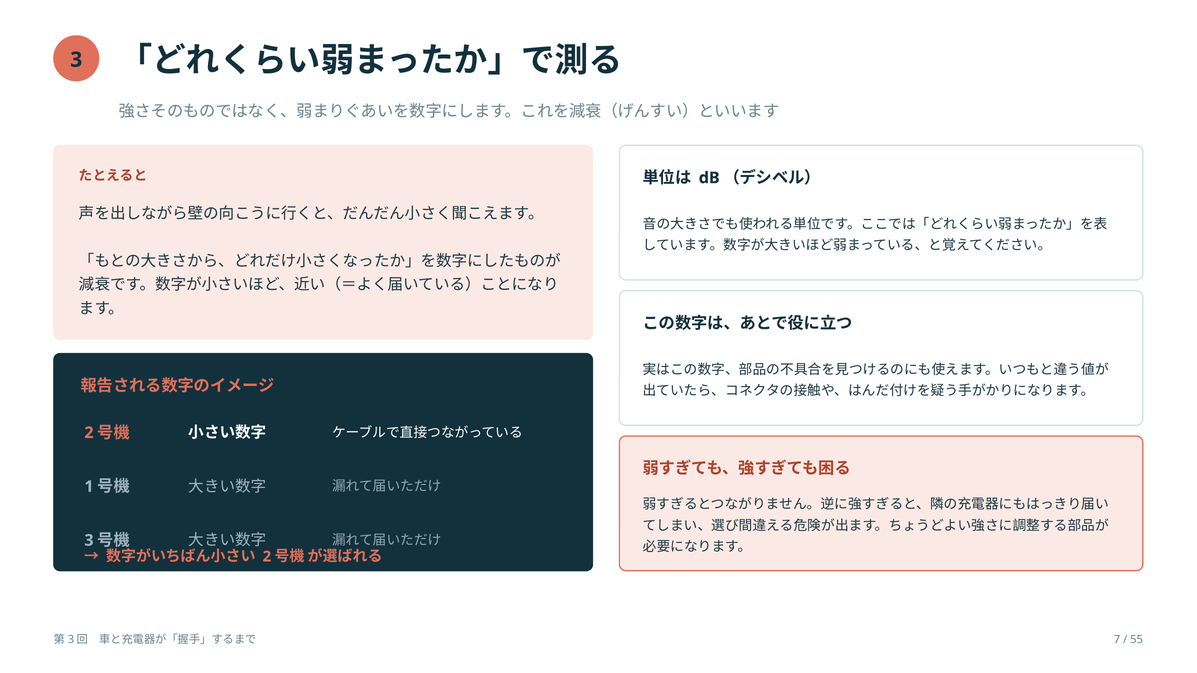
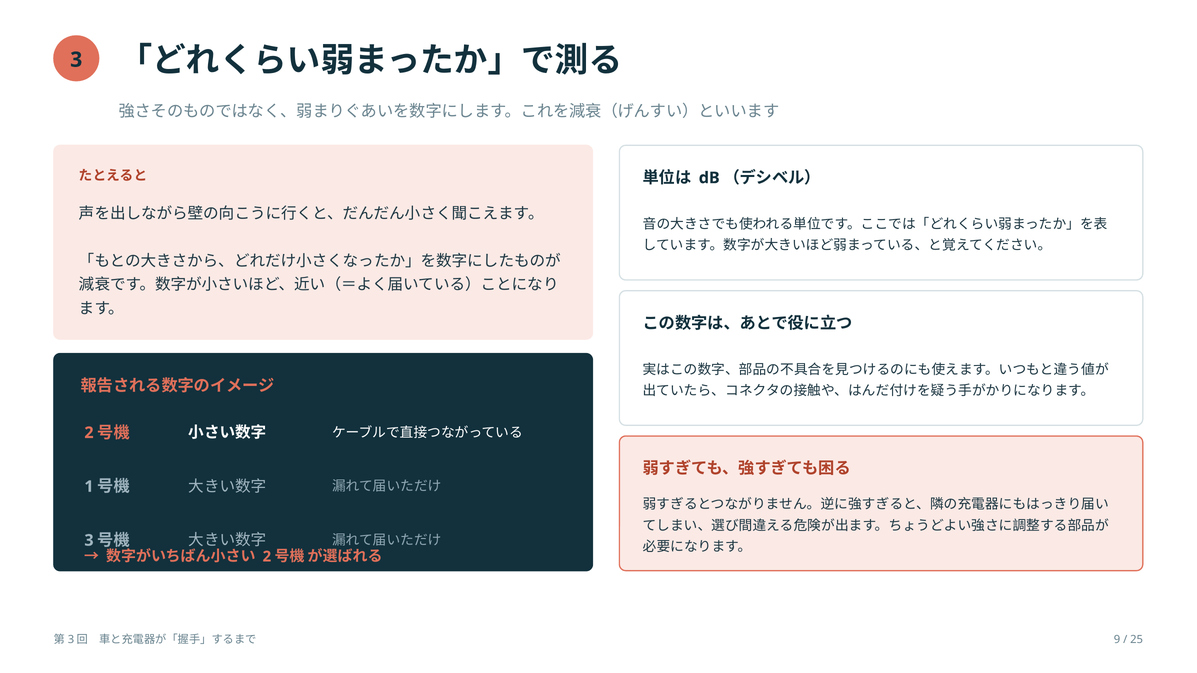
7: 7 -> 9 (1117, 640)
55: 55 -> 25 (1137, 640)
